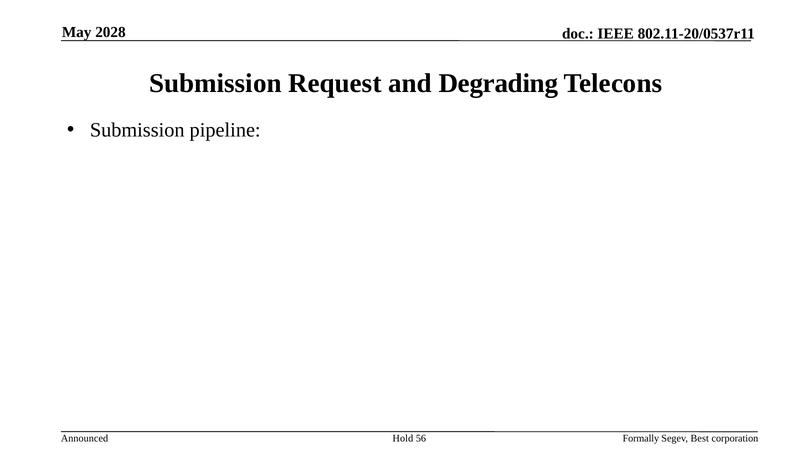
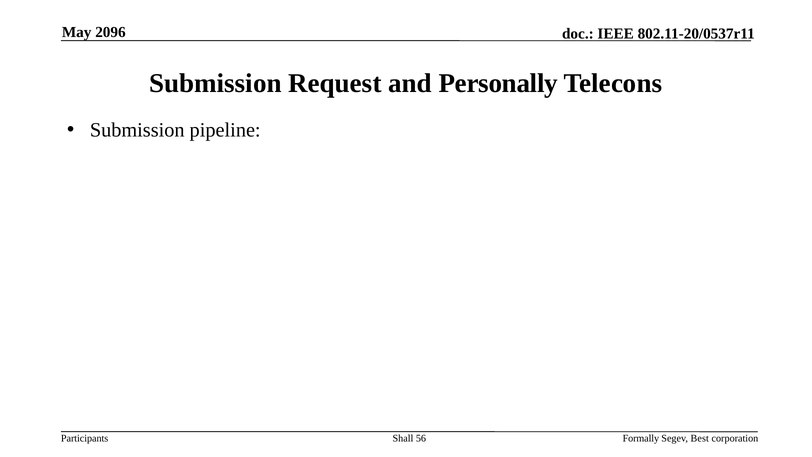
2028: 2028 -> 2096 (110, 32)
Degrading: Degrading -> Personally (498, 83)
Announced: Announced -> Participants (85, 438)
Hold: Hold -> Shall (403, 438)
